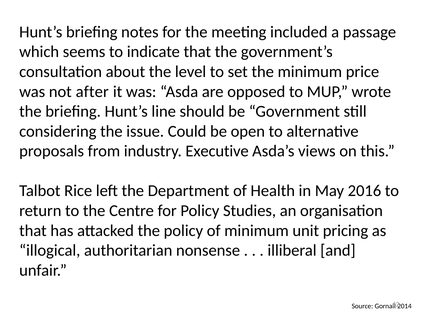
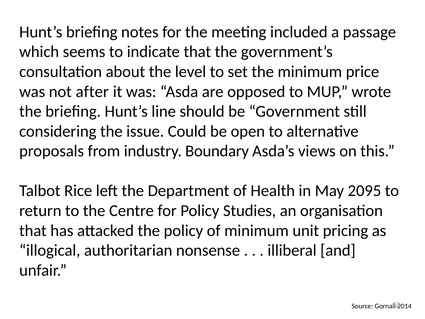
Executive: Executive -> Boundary (217, 151)
2016: 2016 -> 2095 (364, 191)
